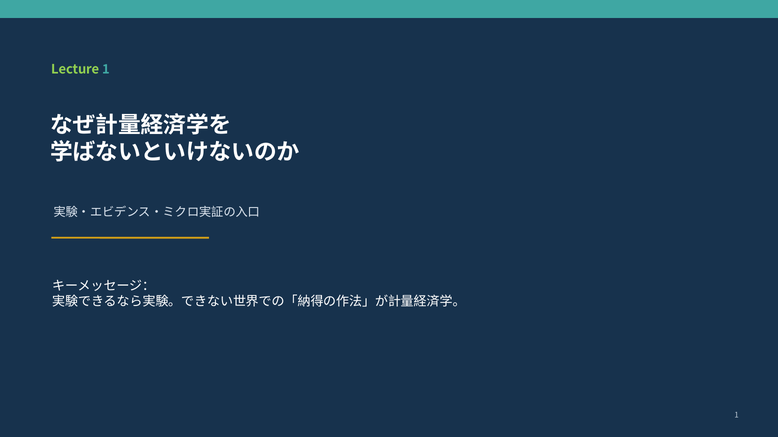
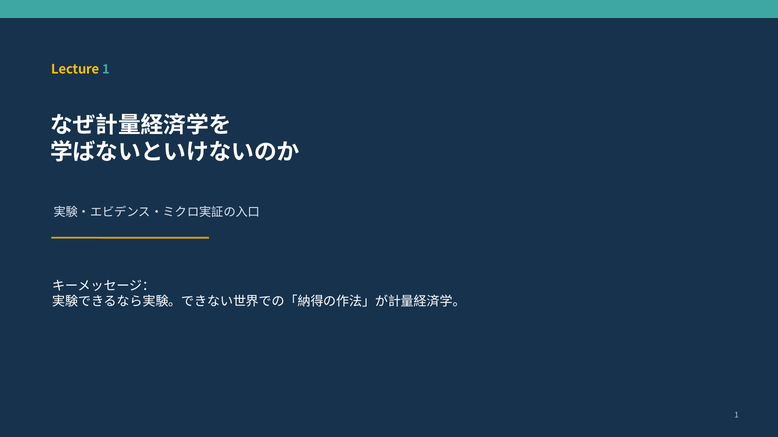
Lecture colour: light green -> yellow (75, 69)
